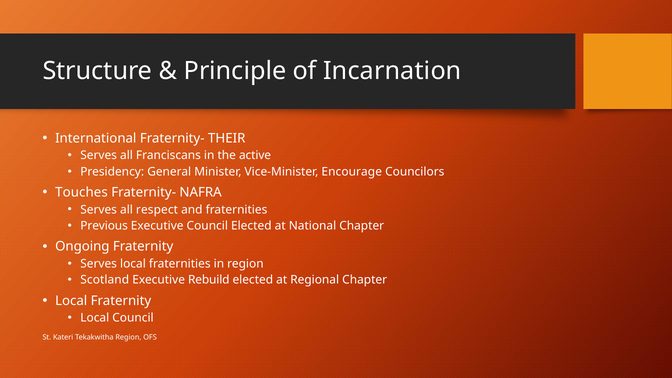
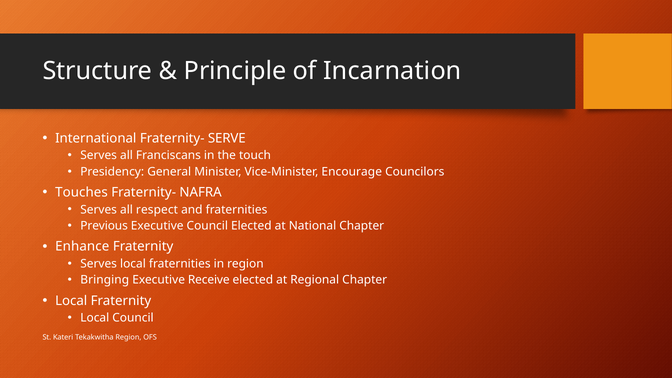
THEIR: THEIR -> SERVE (227, 138)
active: active -> touch (255, 156)
Ongoing: Ongoing -> Enhance (82, 247)
Scotland: Scotland -> Bringing (105, 280)
Rebuild: Rebuild -> Receive (209, 280)
